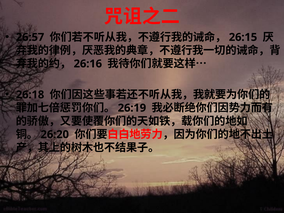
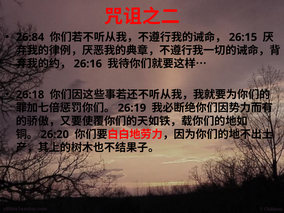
26:57: 26:57 -> 26:84 (30, 37)
